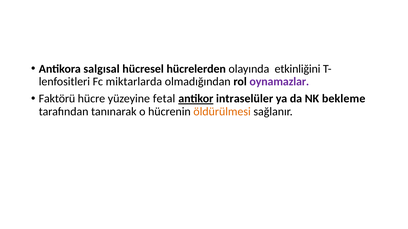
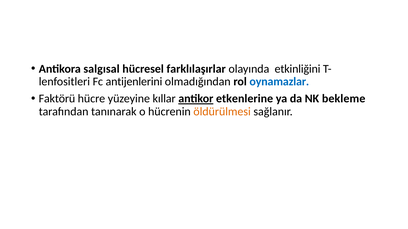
hücrelerden: hücrelerden -> farklılaşırlar (196, 69)
miktarlarda: miktarlarda -> antijenlerini (134, 82)
oynamazlar colour: purple -> blue (279, 82)
fetal: fetal -> kıllar (164, 99)
intraselüler: intraselüler -> etkenlerine (245, 99)
